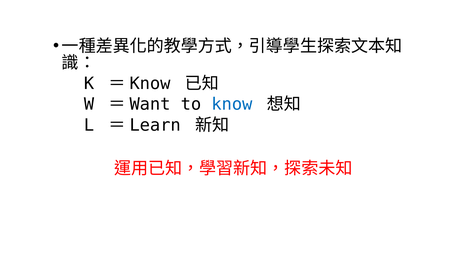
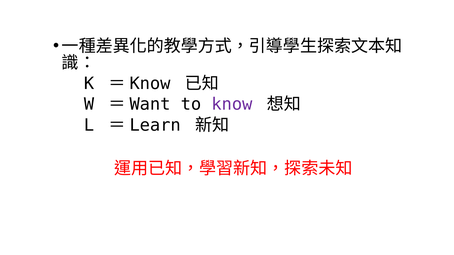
know colour: blue -> purple (232, 104)
